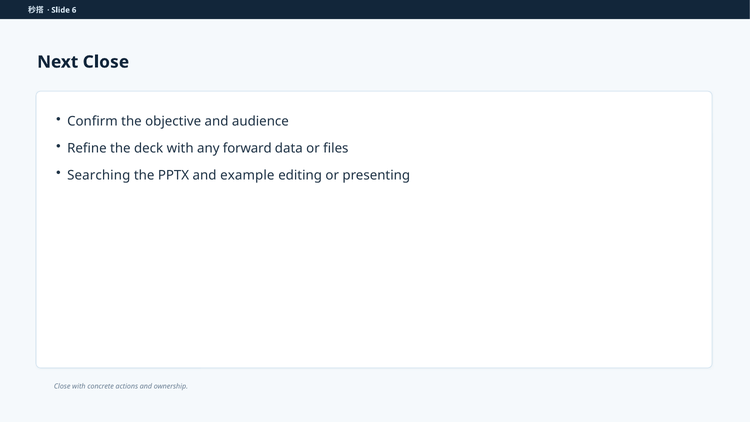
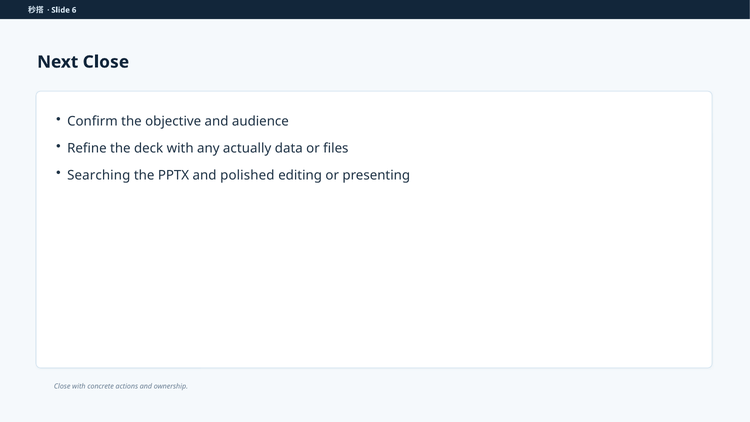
forward: forward -> actually (247, 148)
example: example -> polished (247, 175)
